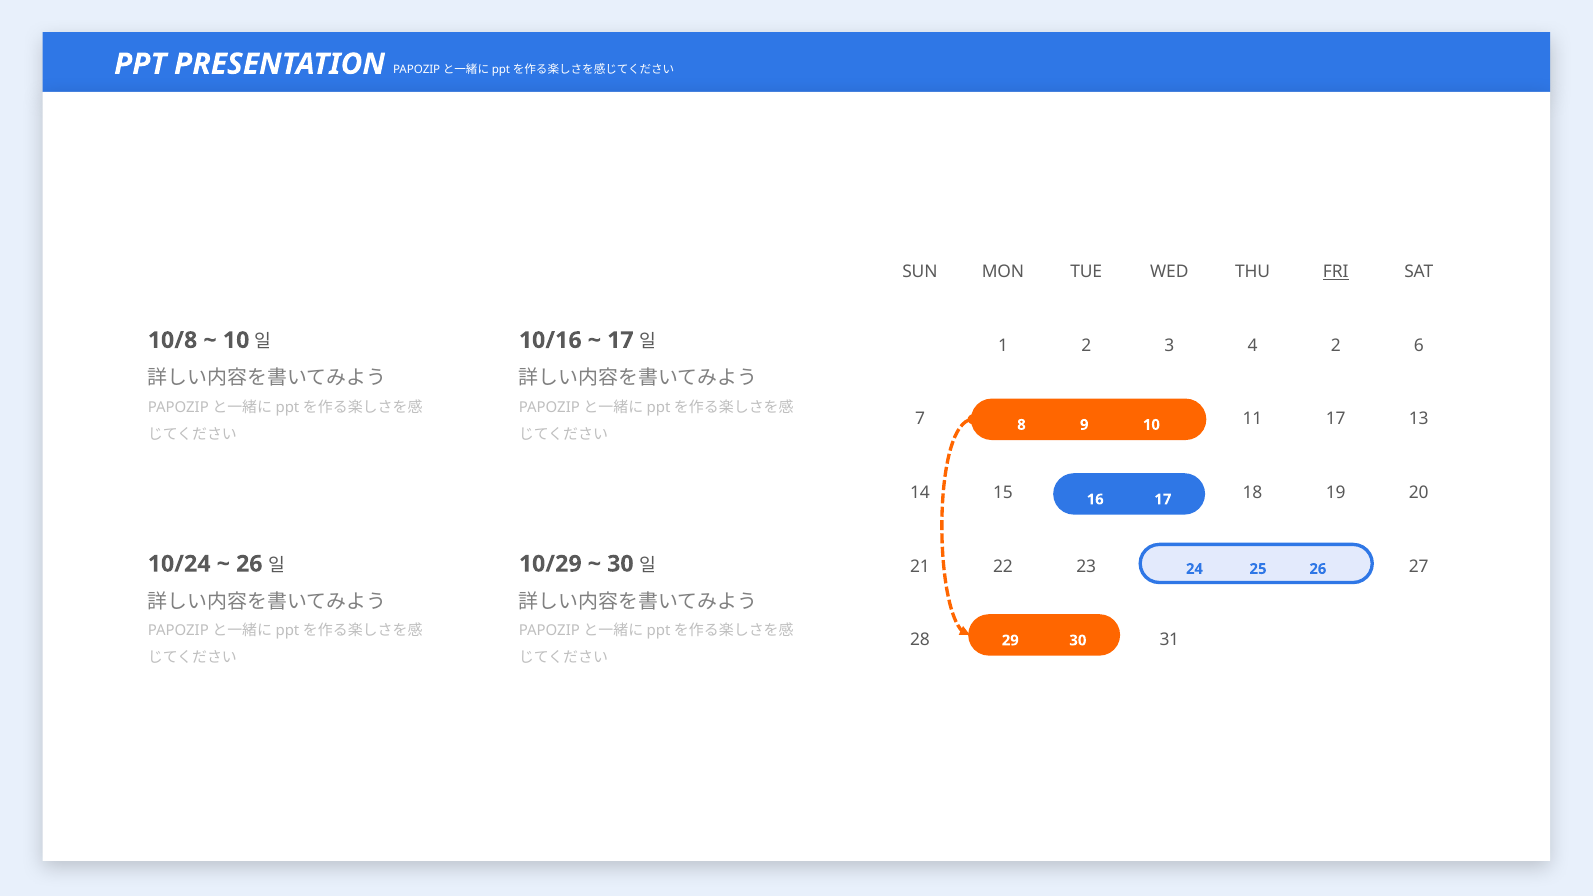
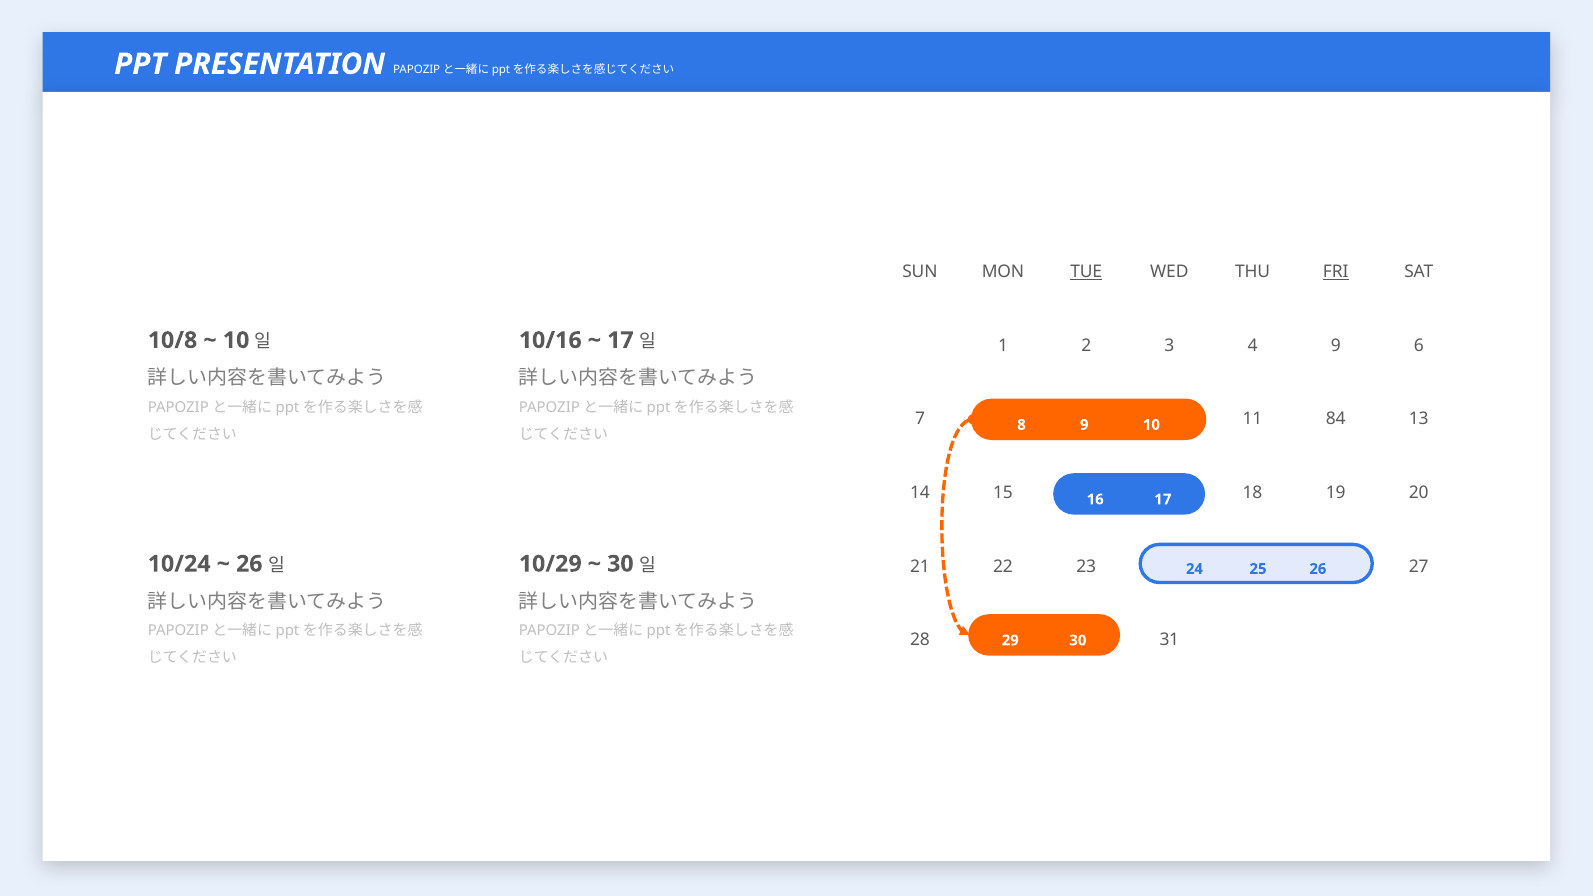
TUE underline: none -> present (1086, 272)
4 2: 2 -> 9 (1336, 345)
11 17: 17 -> 84 (1336, 419)
